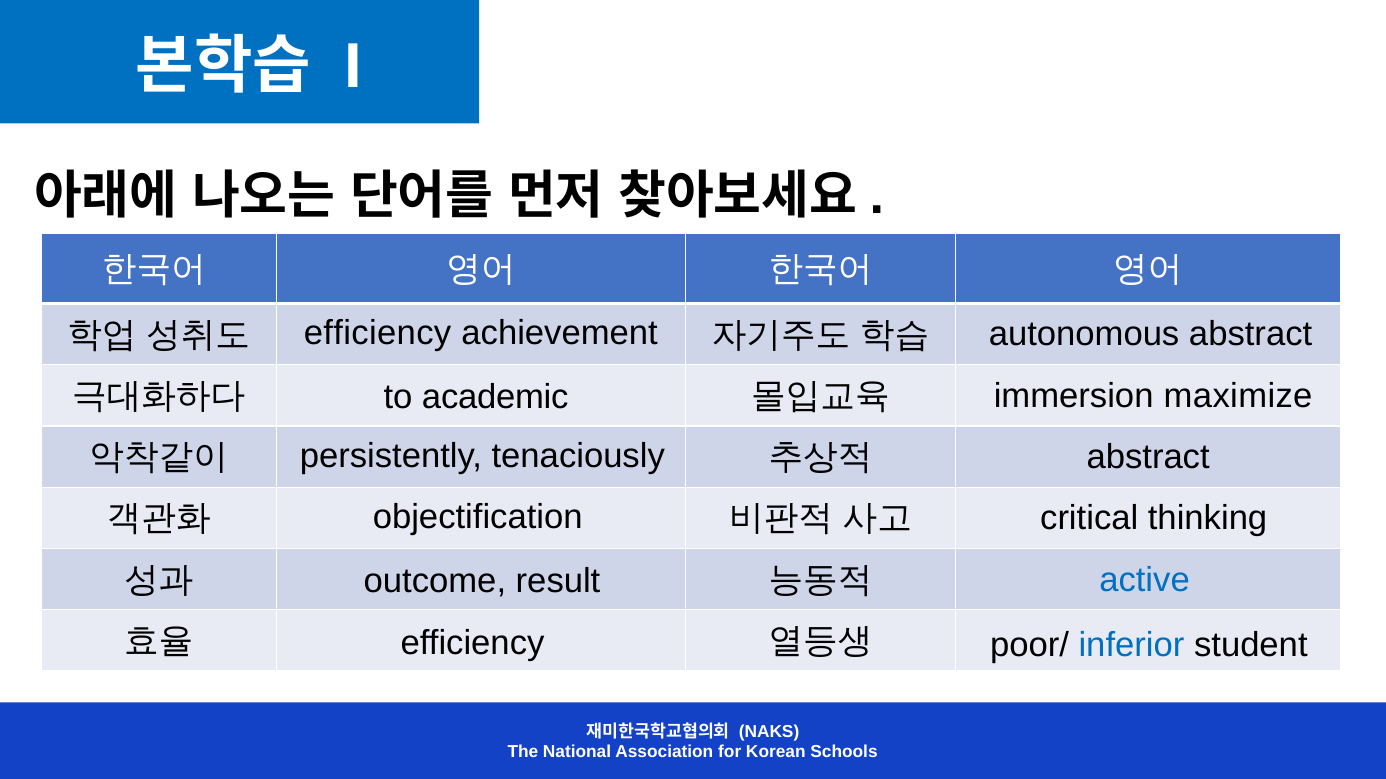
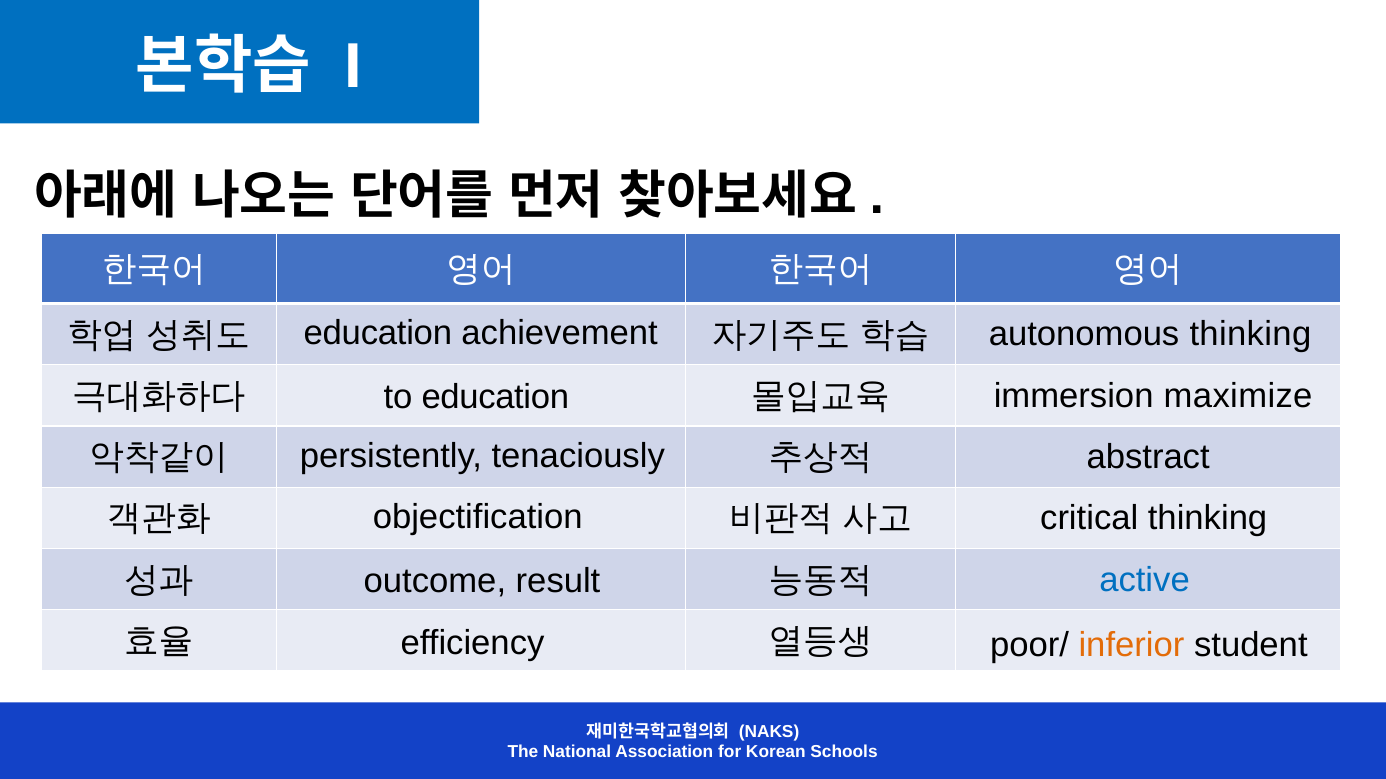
efficiency: efficiency -> education (378, 333)
autonomous abstract: abstract -> thinking (1250, 334)
to academic: academic -> education (495, 398)
inferior colour: blue -> orange (1132, 646)
